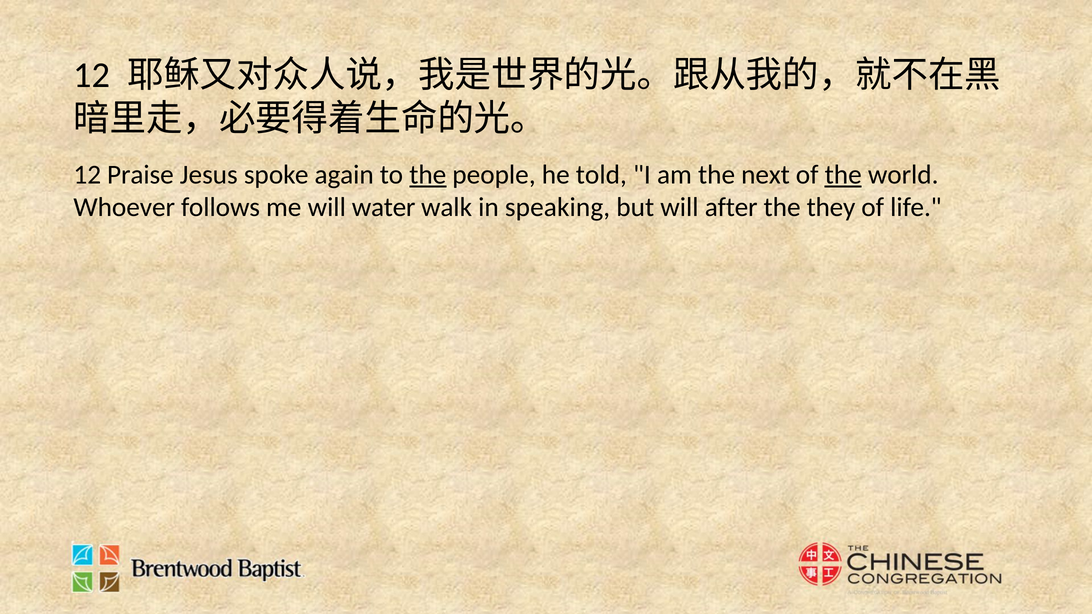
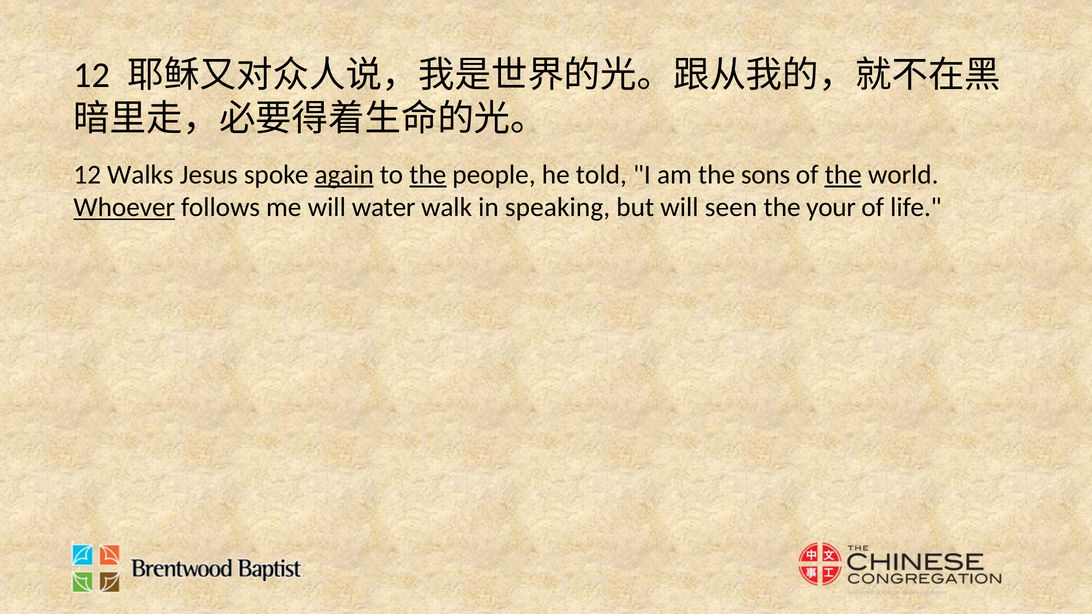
Praise: Praise -> Walks (140, 175)
again underline: none -> present (344, 175)
next: next -> sons (766, 175)
Whoever underline: none -> present (124, 208)
after: after -> seen (731, 208)
they: they -> your (831, 208)
